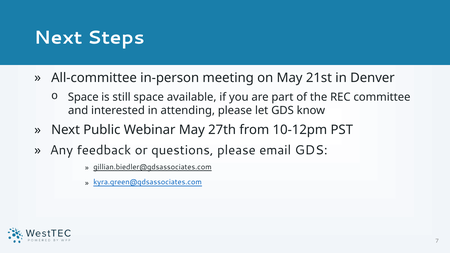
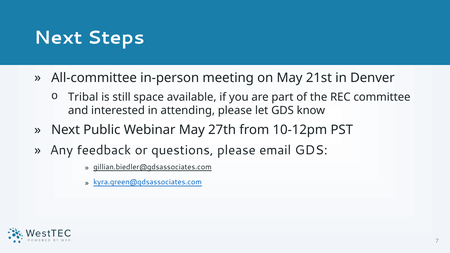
Space: Space -> Tribal (83, 97)
